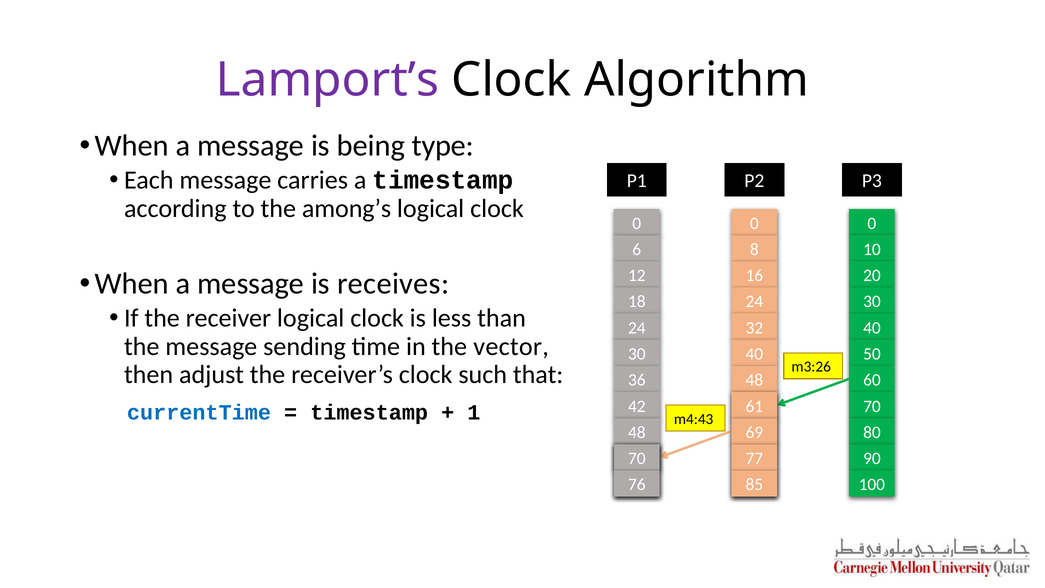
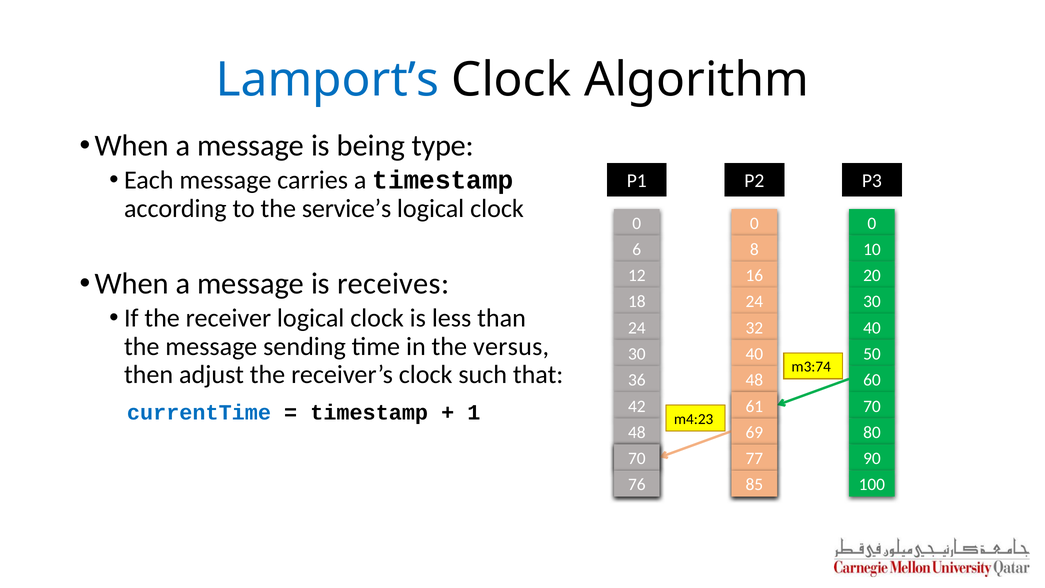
Lamport’s colour: purple -> blue (327, 80)
among’s: among’s -> service’s (347, 208)
vector: vector -> versus (511, 346)
m3:26: m3:26 -> m3:74 (811, 367)
m4:43: m4:43 -> m4:23 (694, 419)
